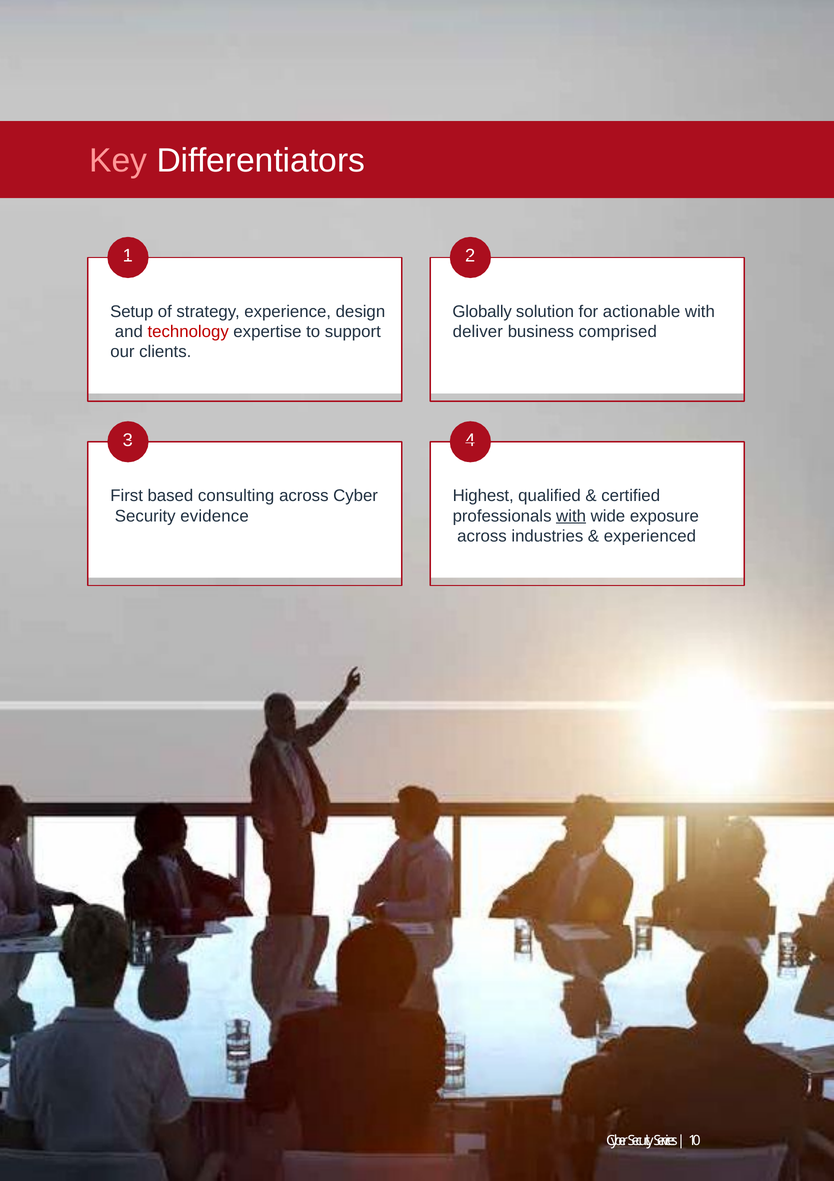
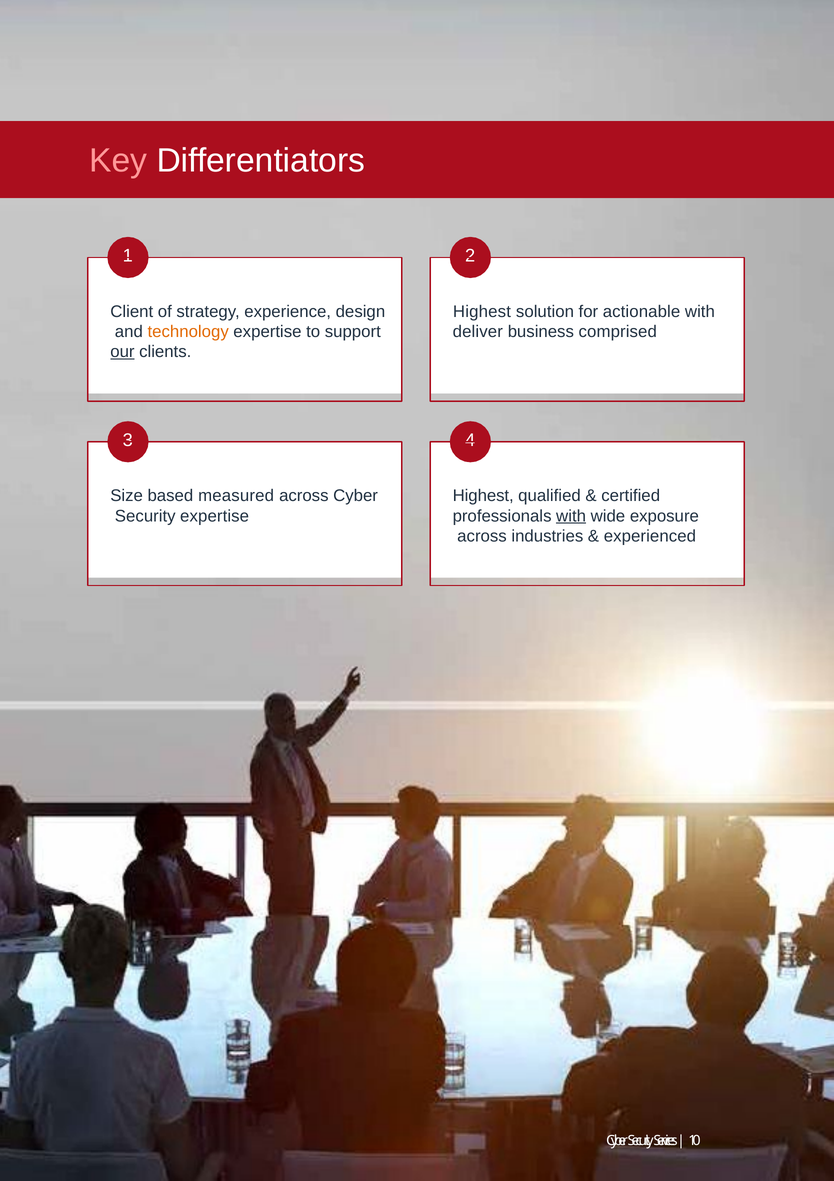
Setup: Setup -> Client (132, 311)
Globally: Globally -> Highest (482, 311)
technology colour: red -> orange (188, 331)
our underline: none -> present (122, 352)
First: First -> Size (127, 495)
consulting: consulting -> measured (236, 495)
Security evidence: evidence -> expertise (215, 516)
